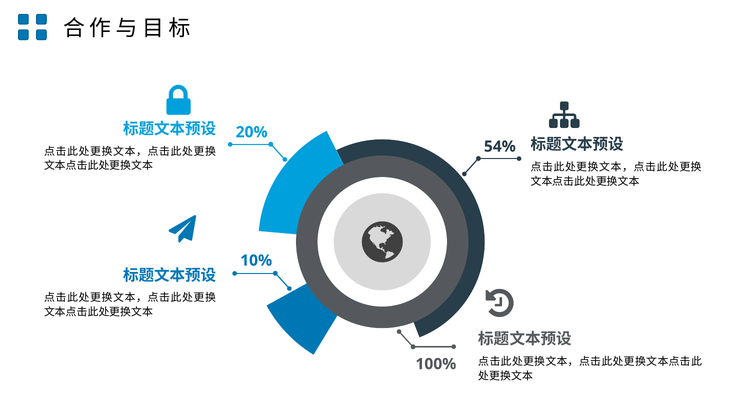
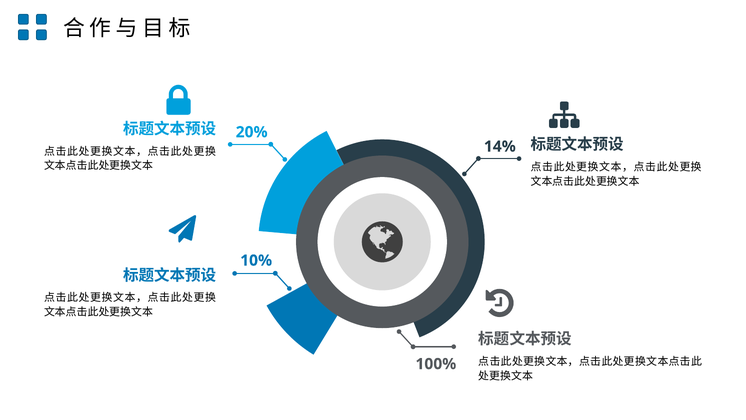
54%: 54% -> 14% (500, 146)
